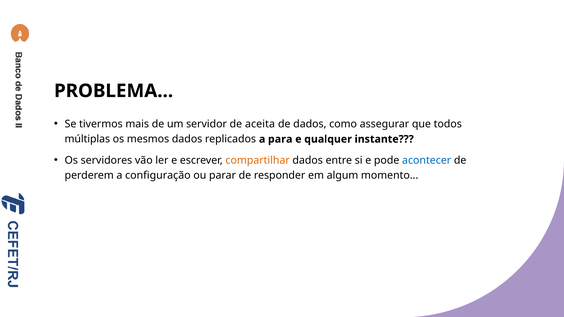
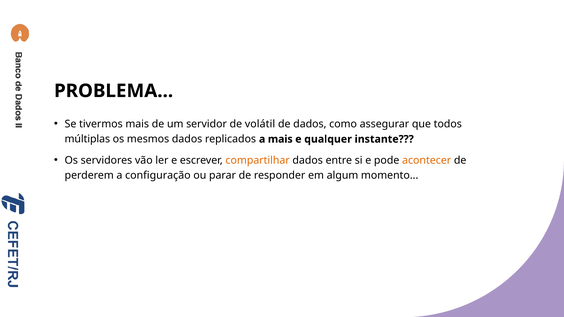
aceita: aceita -> volátil (260, 124)
a para: para -> mais (280, 139)
acontecer colour: blue -> orange (427, 160)
